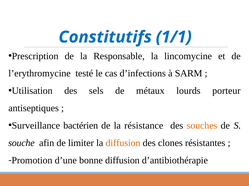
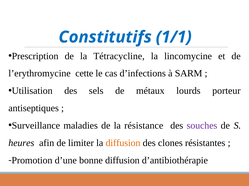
Responsable: Responsable -> Tétracycline (119, 56)
testé: testé -> cette (84, 74)
bactérien: bactérien -> maladies (81, 126)
souches colour: orange -> purple (202, 126)
souche: souche -> heures (21, 143)
